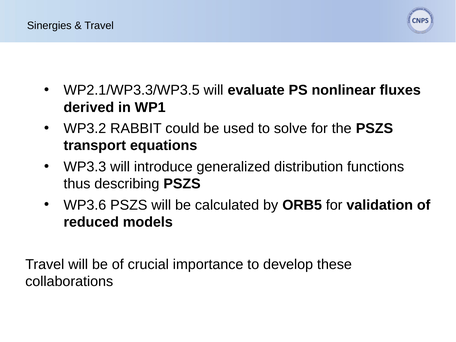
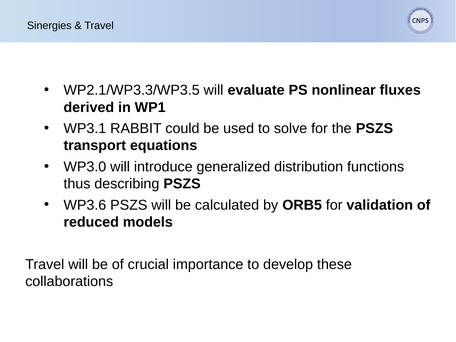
WP3.2: WP3.2 -> WP3.1 (85, 128)
WP3.3: WP3.3 -> WP3.0 (85, 167)
